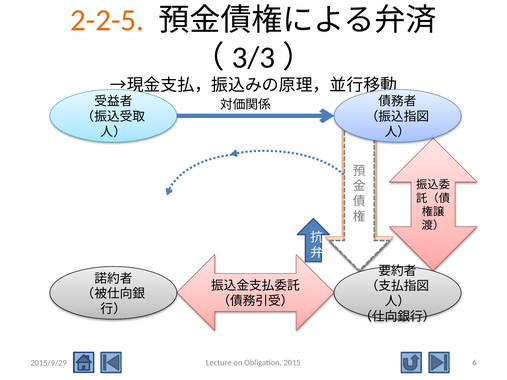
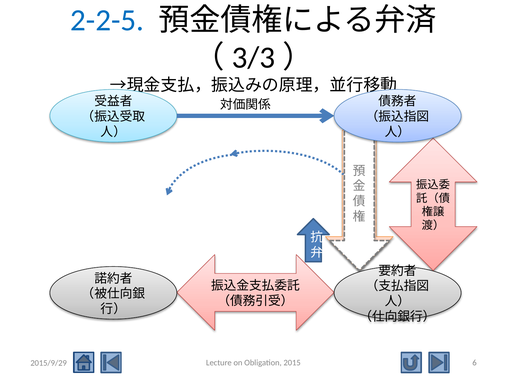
2-2-5 colour: orange -> blue (107, 20)
